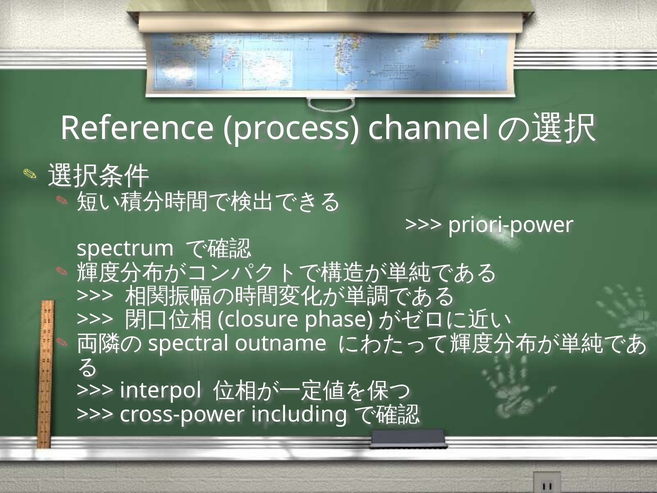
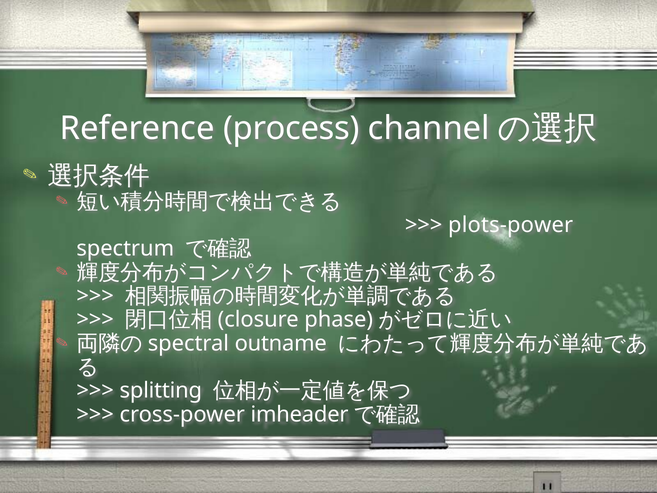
priori-power: priori-power -> plots-power (511, 225)
interpol: interpol -> splitting (161, 390)
including: including -> imheader (300, 414)
